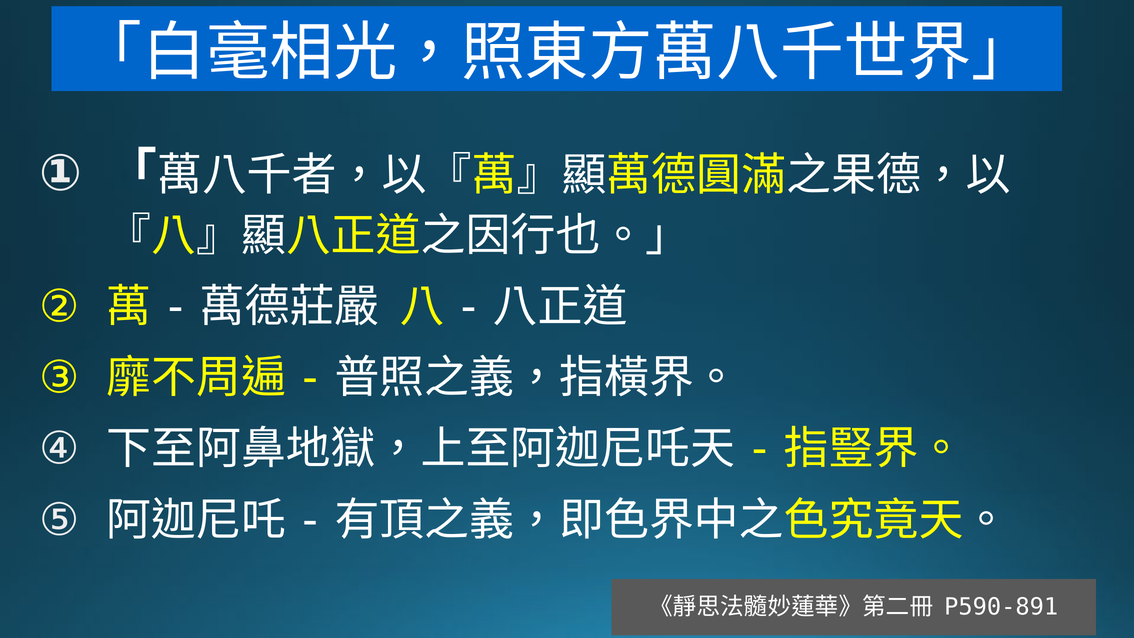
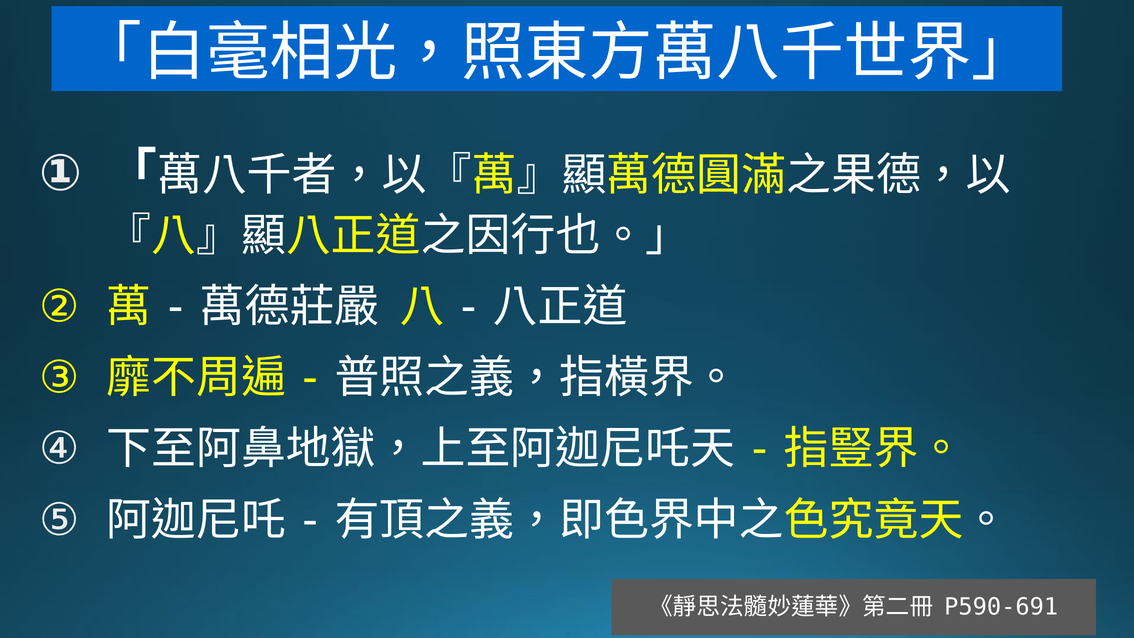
P590-891: P590-891 -> P590-691 (1001, 607)
